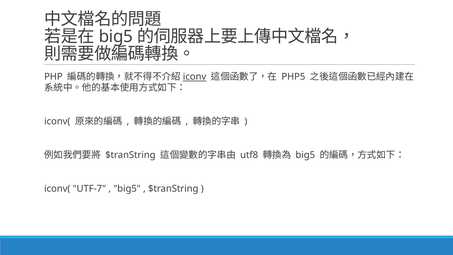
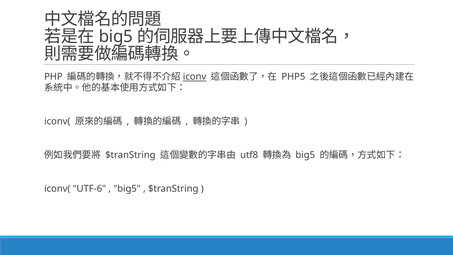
UTF-7: UTF-7 -> UTF-6 (89, 188)
